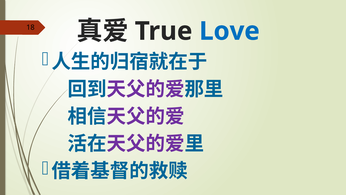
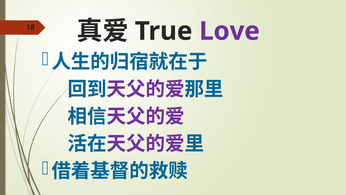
Love colour: blue -> purple (229, 31)
